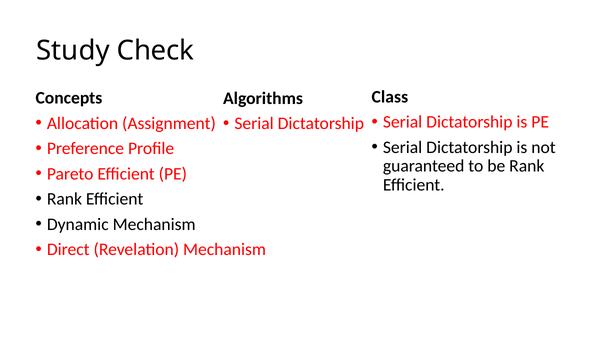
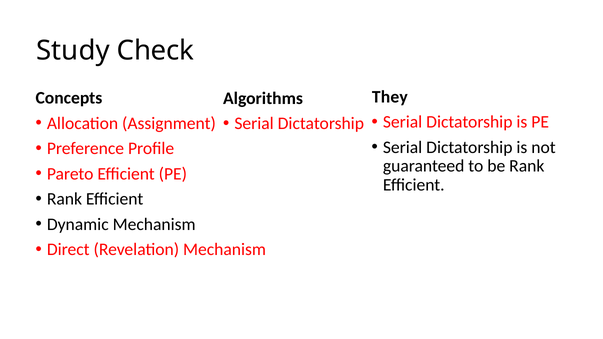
Class: Class -> They (390, 97)
